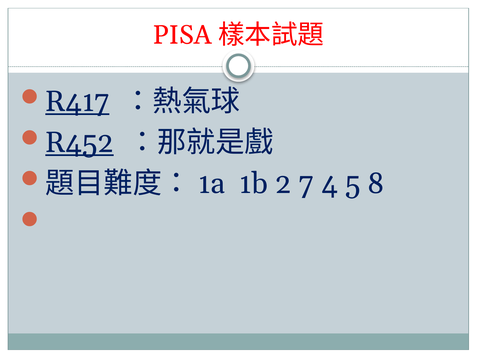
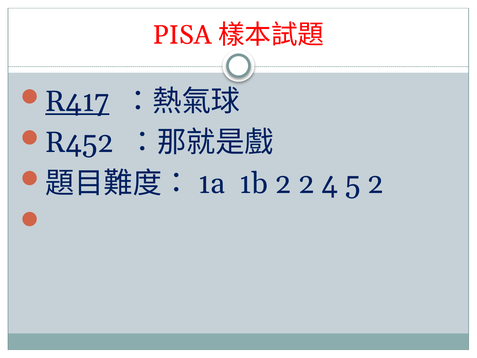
R452 underline: present -> none (79, 142)
2 7: 7 -> 2 (307, 183)
5 8: 8 -> 2 (376, 183)
